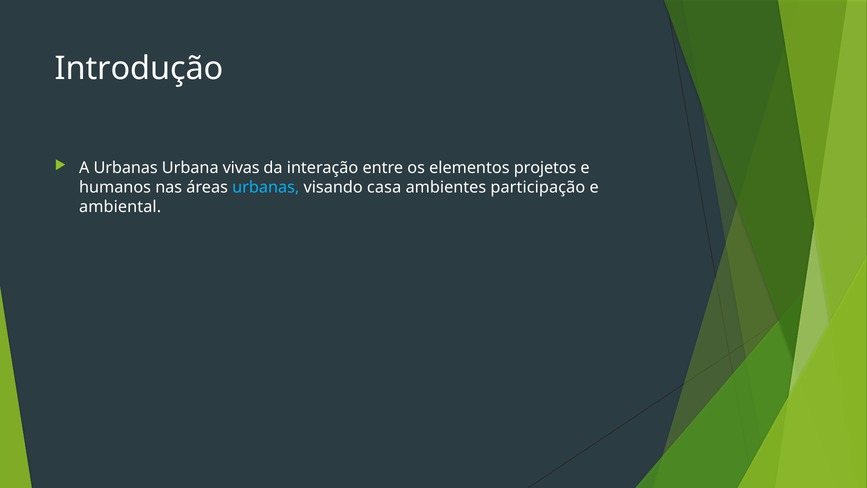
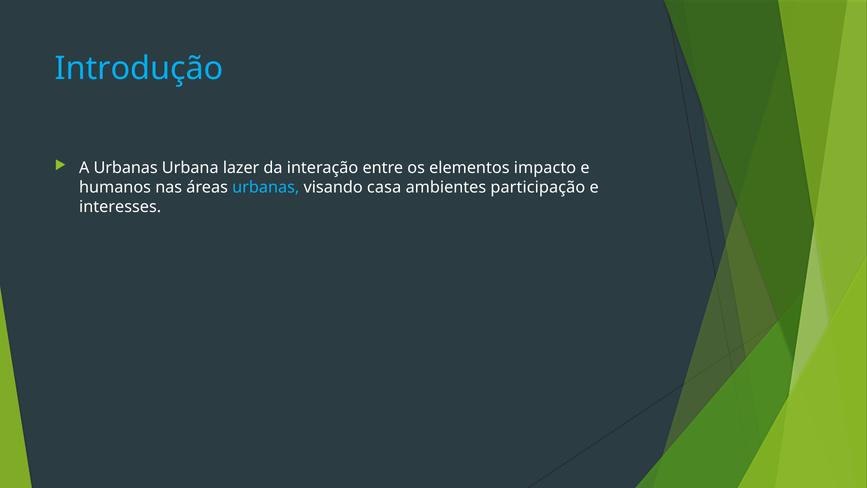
Introdução colour: white -> light blue (139, 68)
vivas: vivas -> lazer (241, 168)
projetos: projetos -> impacto (545, 168)
ambiental: ambiental -> interesses (120, 207)
